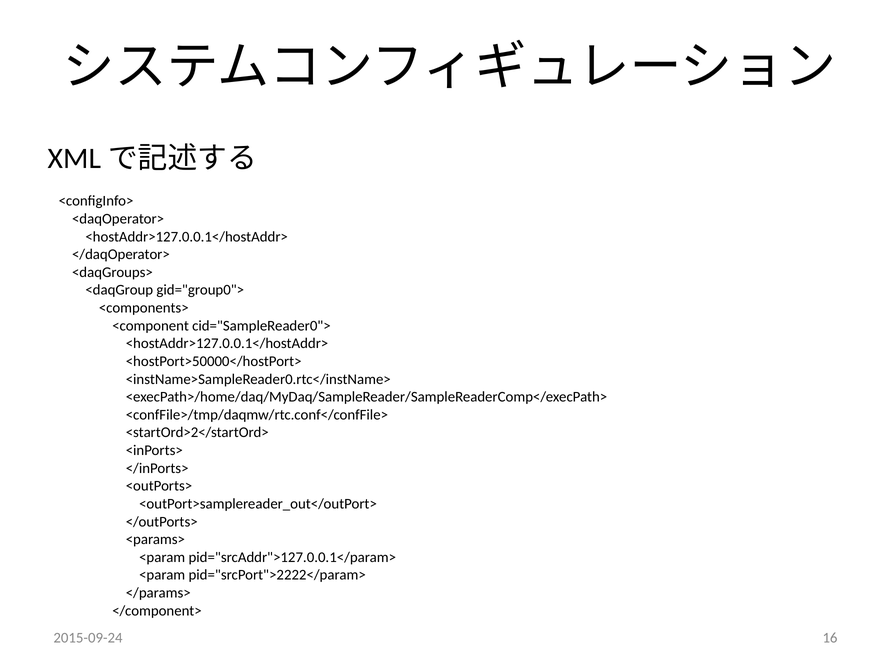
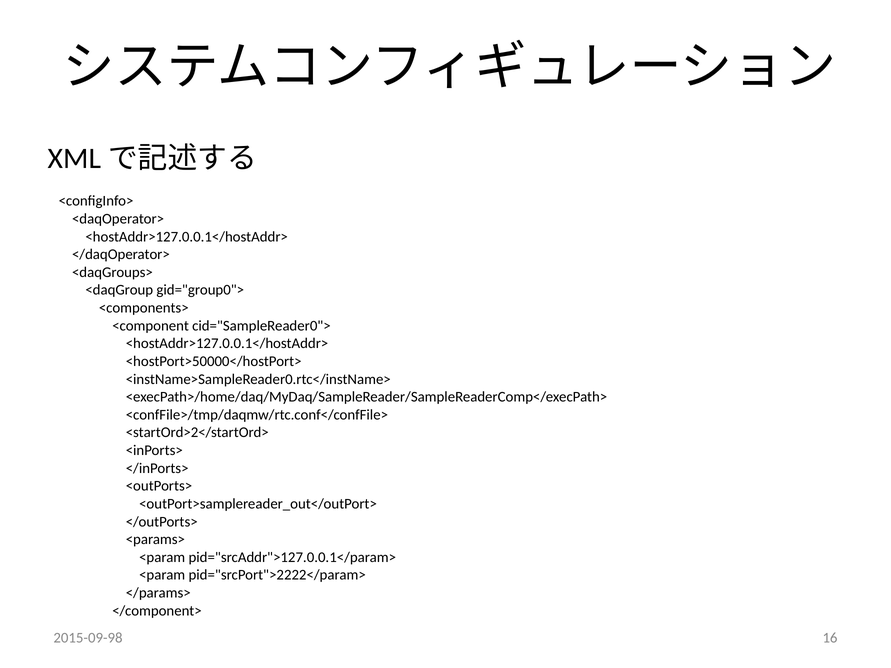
2015-09-24: 2015-09-24 -> 2015-09-98 (88, 638)
